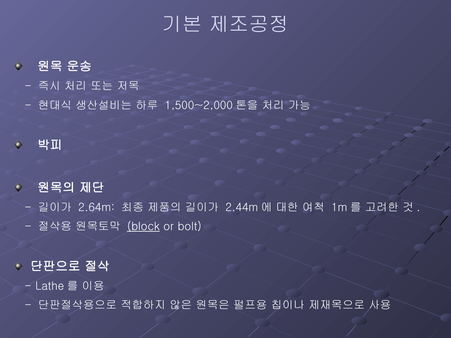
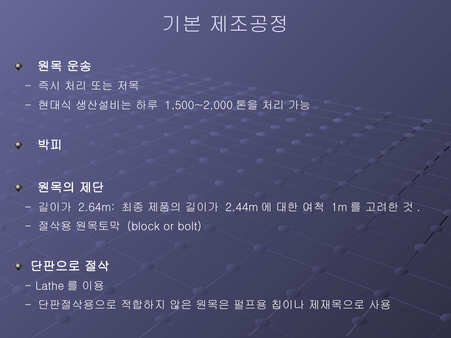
block underline: present -> none (143, 227)
